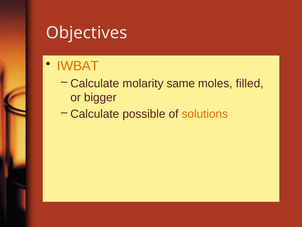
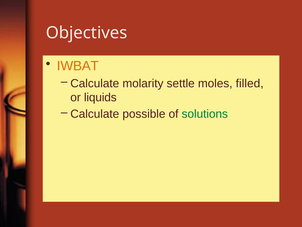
same: same -> settle (181, 83)
bigger: bigger -> liquids (100, 97)
solutions colour: orange -> green (205, 114)
